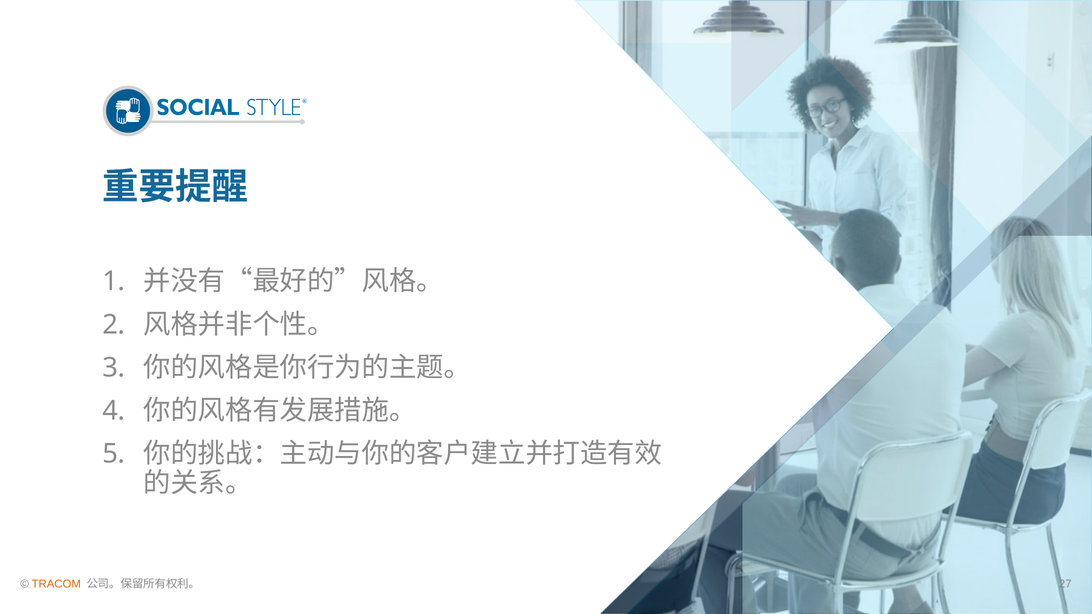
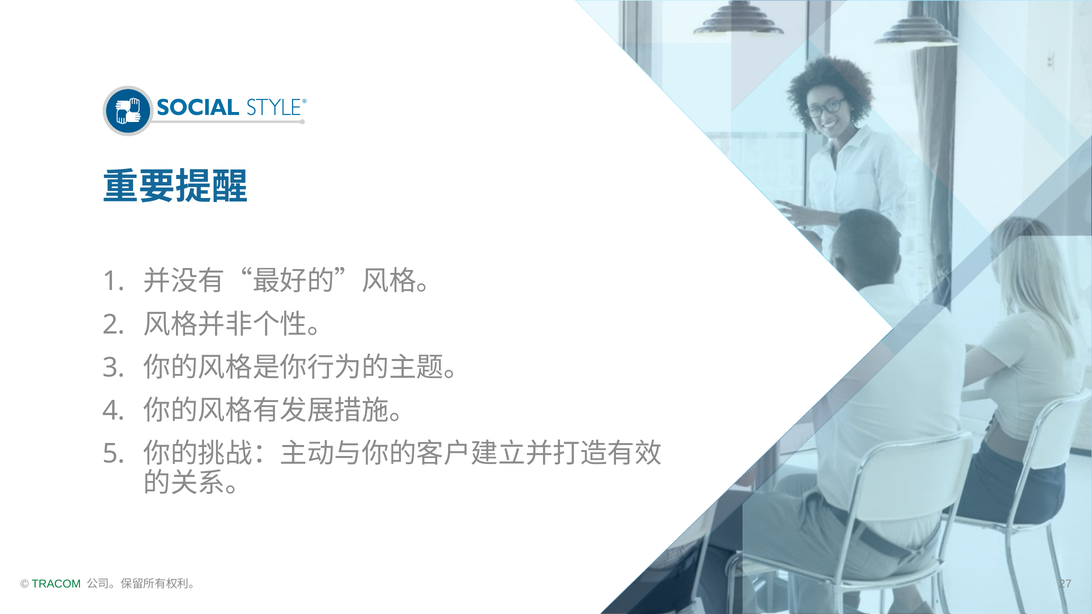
TRACOM colour: orange -> green (56, 584)
